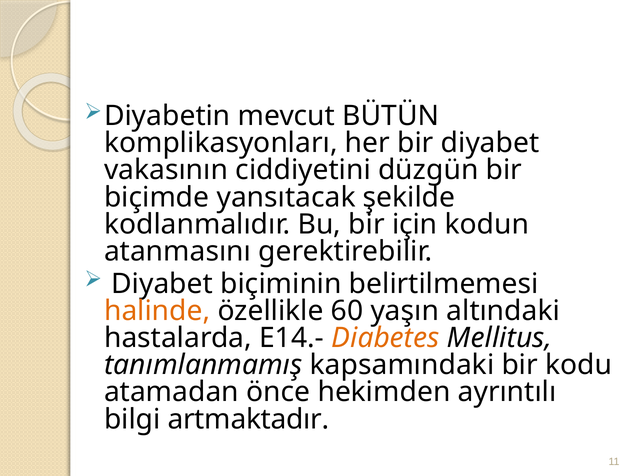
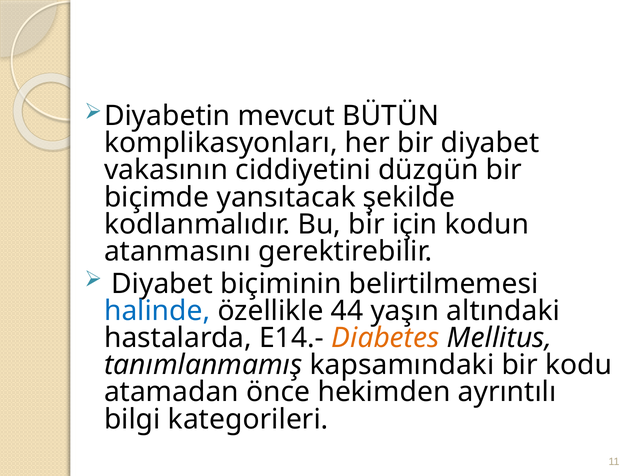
halinde colour: orange -> blue (157, 311)
60: 60 -> 44 (347, 311)
artmaktadır: artmaktadır -> kategorileri (248, 419)
